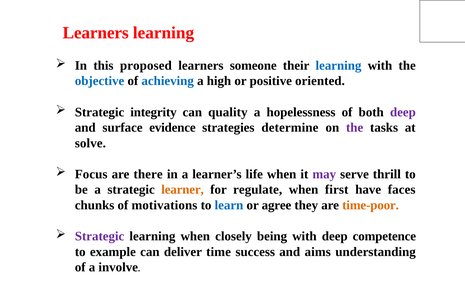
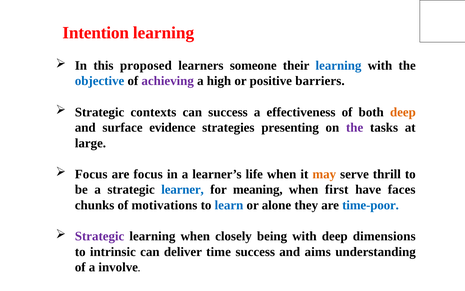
Learners: Learners -> Intention (96, 33)
achieving colour: blue -> purple (168, 81)
oriented: oriented -> barriers (320, 81)
integrity: integrity -> contexts (153, 112)
can quality: quality -> success (228, 112)
hopelessness: hopelessness -> effectiveness (301, 112)
deep colour: purple -> orange (403, 112)
determine: determine -> presenting (290, 127)
solve: solve -> large (90, 143)
are there: there -> focus (148, 174)
may colour: purple -> orange (324, 174)
learner colour: orange -> blue (183, 189)
regulate: regulate -> meaning (258, 189)
agree: agree -> alone (276, 205)
time-poor colour: orange -> blue (371, 205)
competence: competence -> dimensions (384, 236)
example: example -> intrinsic (113, 251)
